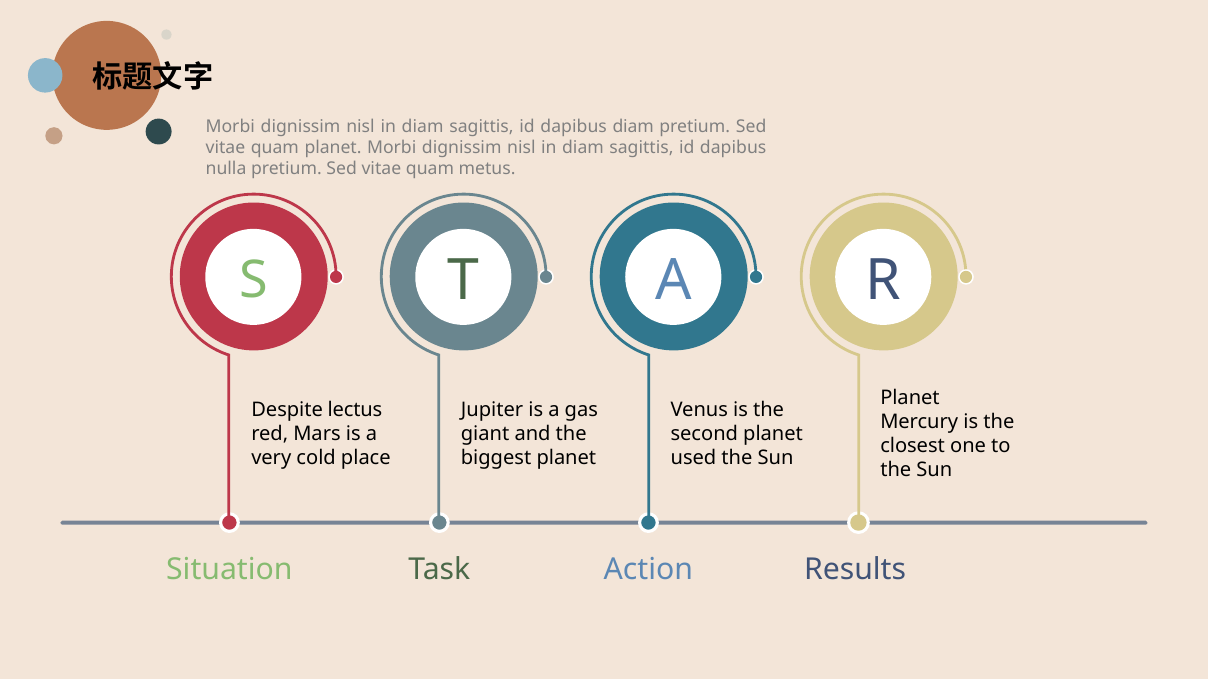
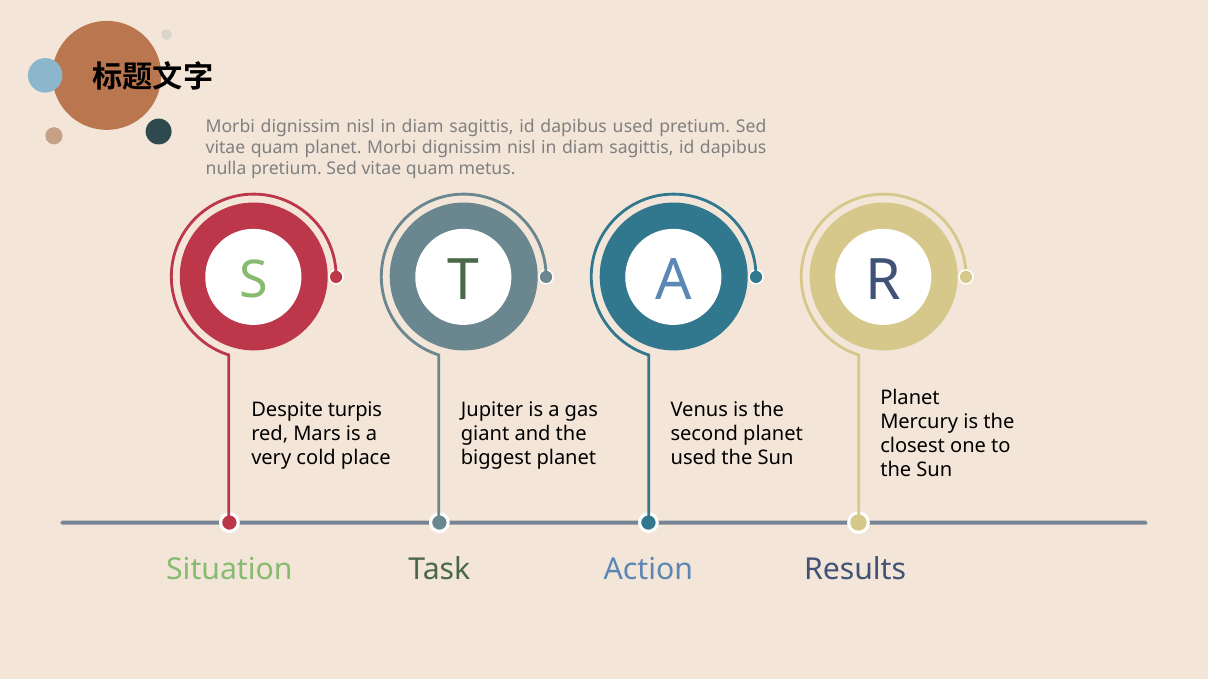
dapibus diam: diam -> used (633, 127)
lectus: lectus -> turpis (355, 410)
